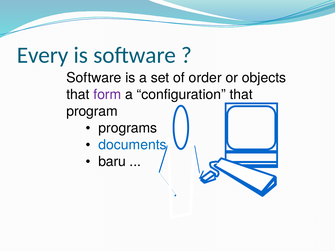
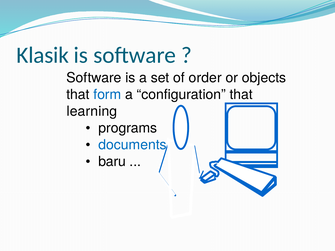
Every: Every -> Klasik (43, 55)
form colour: purple -> blue (107, 95)
program: program -> learning (92, 111)
